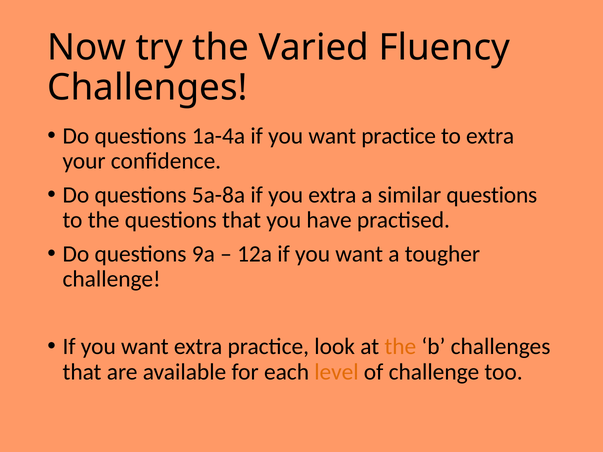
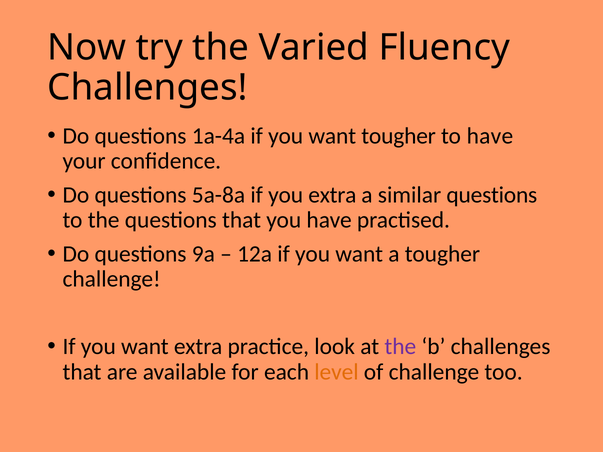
want practice: practice -> tougher (399, 136)
to extra: extra -> have (490, 136)
the colour: orange -> purple (400, 347)
